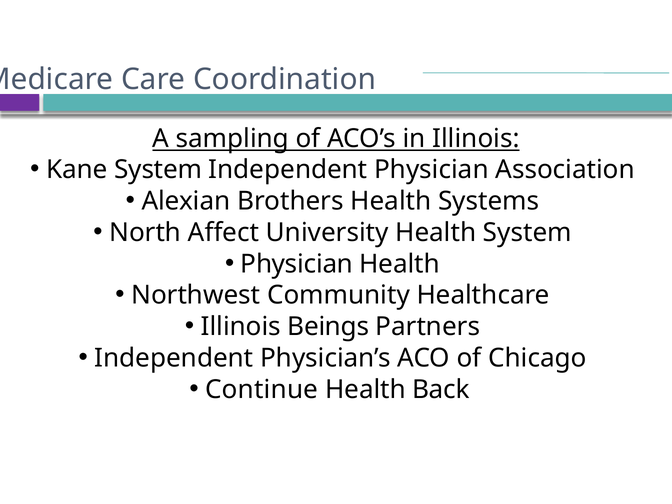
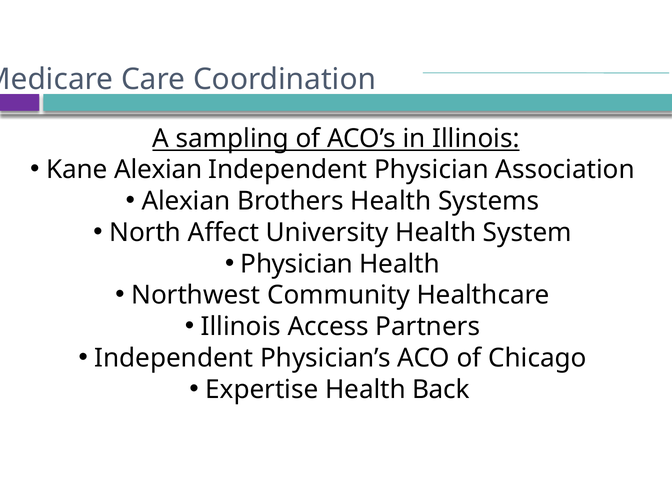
Kane System: System -> Alexian (158, 170)
Beings: Beings -> Access (328, 327)
Continue: Continue -> Expertise (262, 389)
